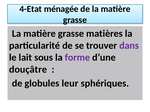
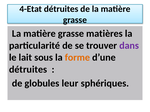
4-Etat ménagée: ménagée -> détruites (61, 9)
forme colour: purple -> orange (77, 58)
douçâtre: douçâtre -> détruites (28, 70)
